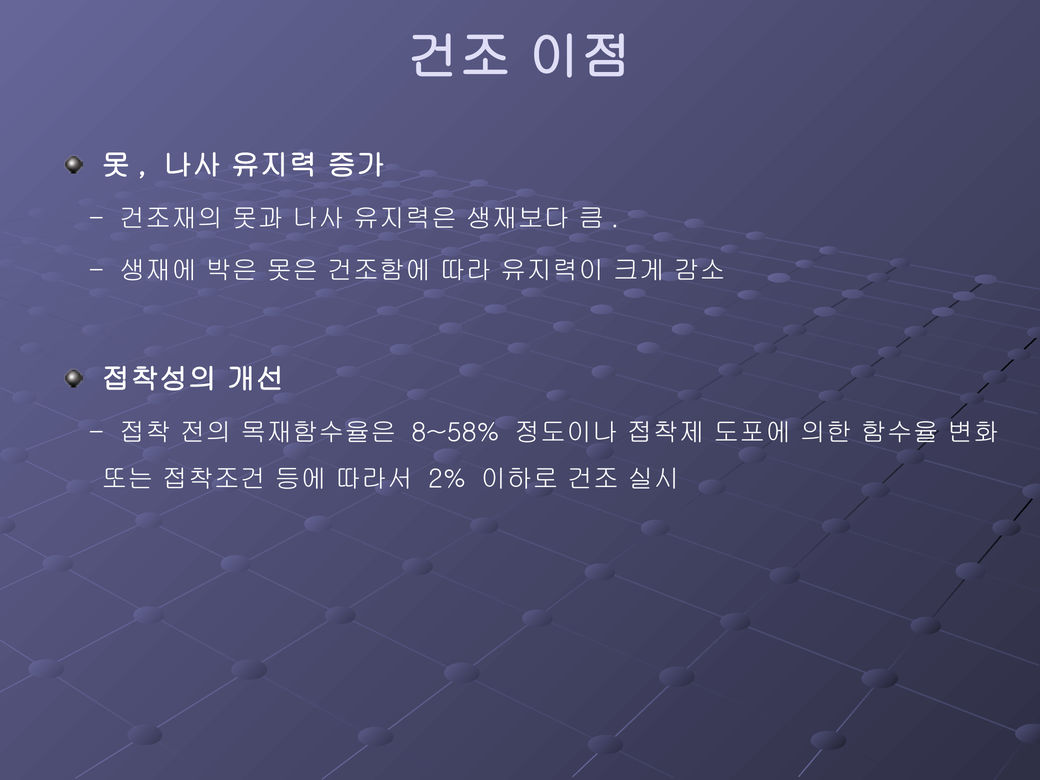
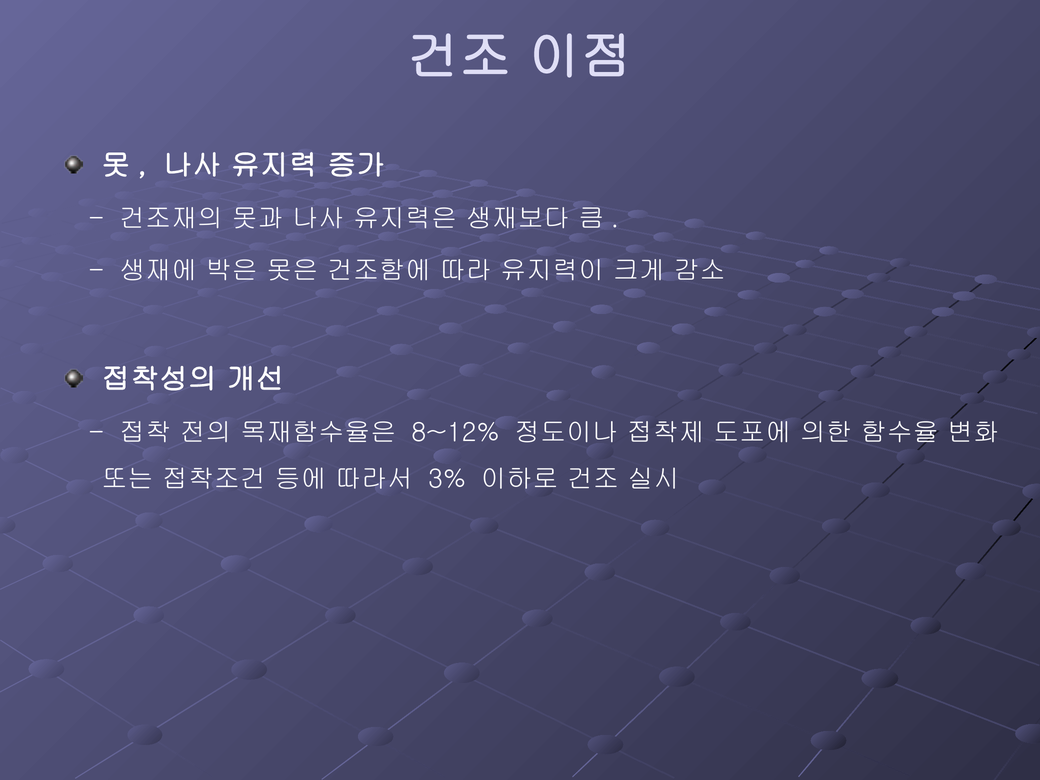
8~58%: 8~58% -> 8~12% (455, 433)
2%: 2% -> 3% (447, 479)
